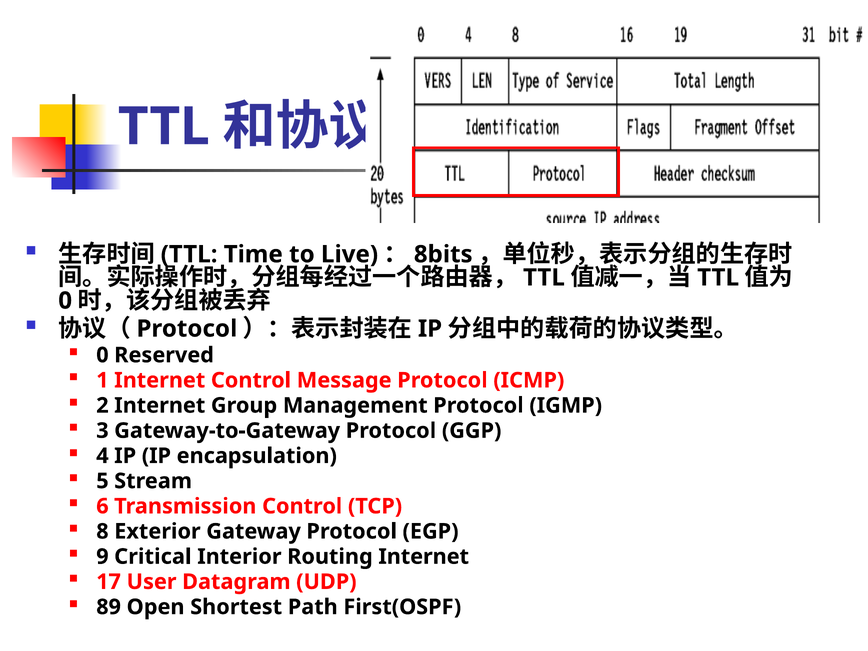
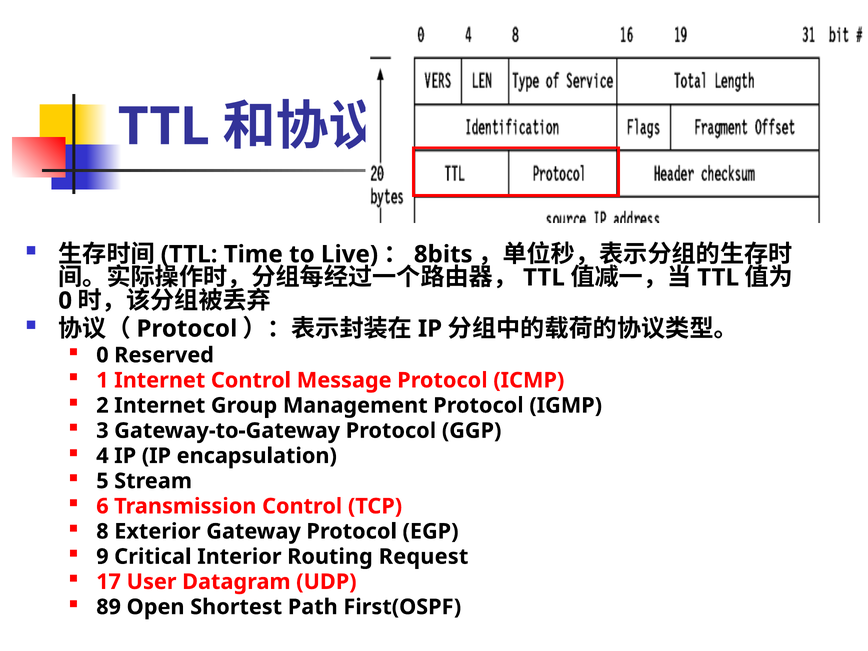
Routing Internet: Internet -> Request (424, 557)
